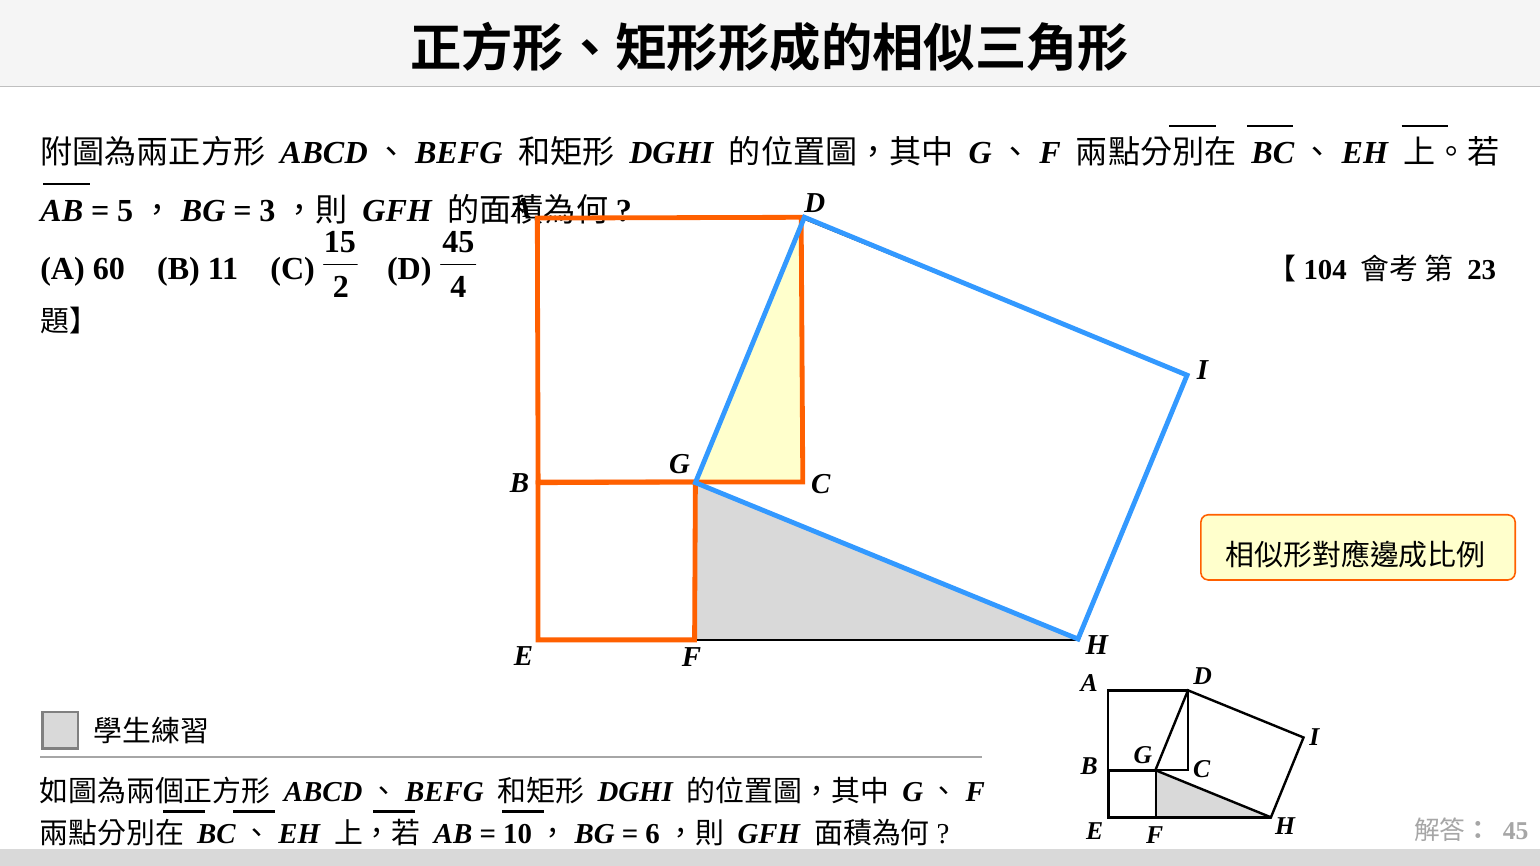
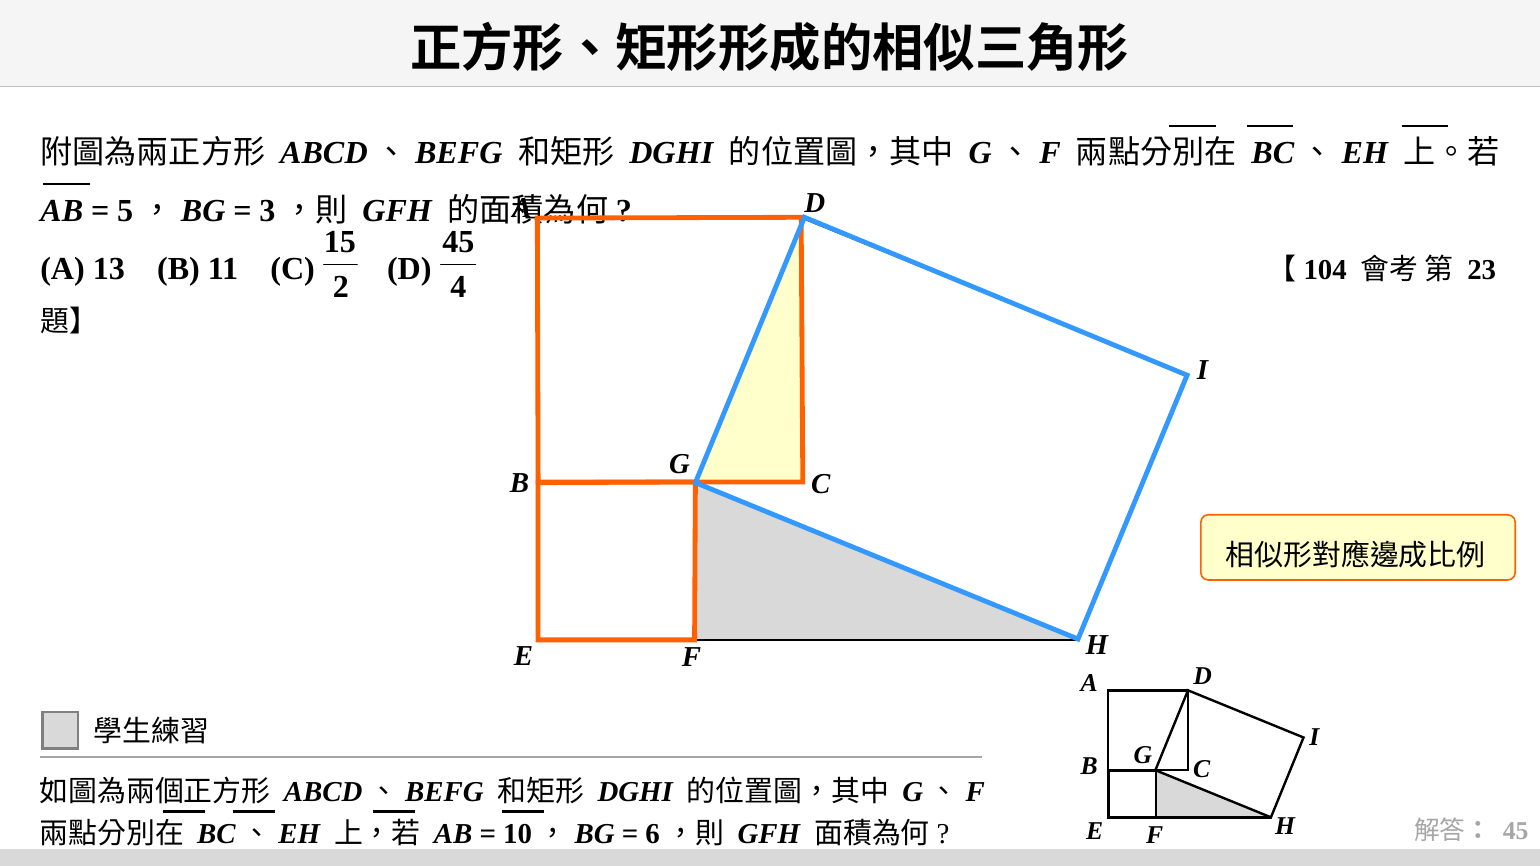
60: 60 -> 13 (109, 269)
